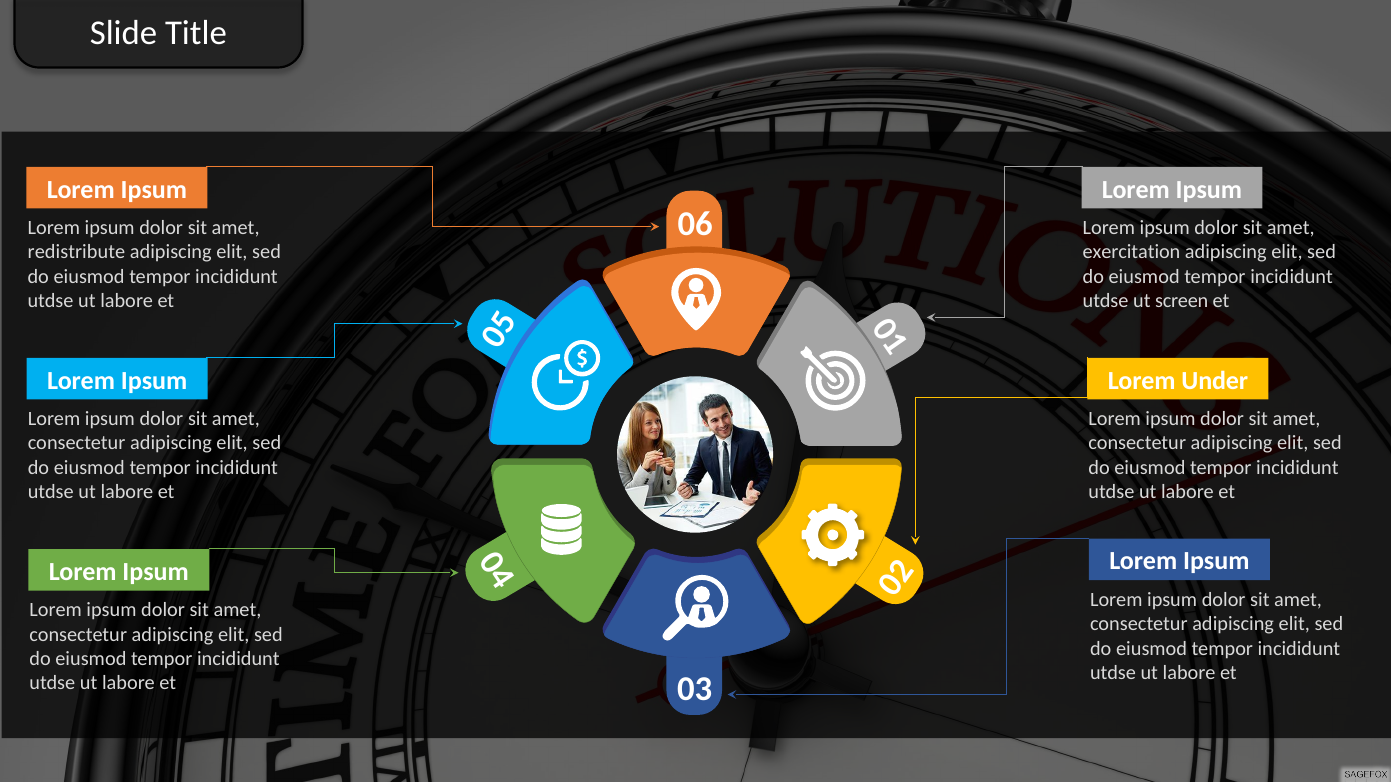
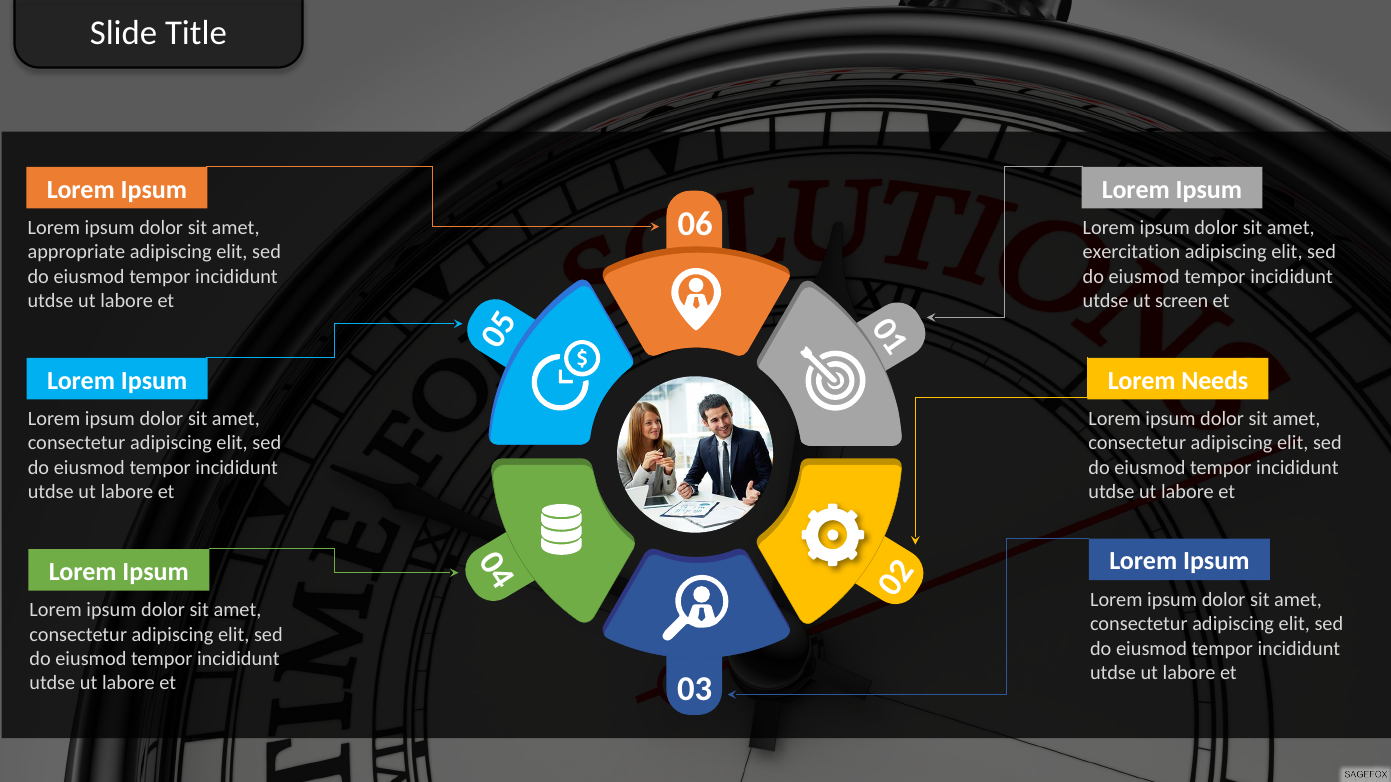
redistribute: redistribute -> appropriate (76, 252)
Under: Under -> Needs (1215, 381)
